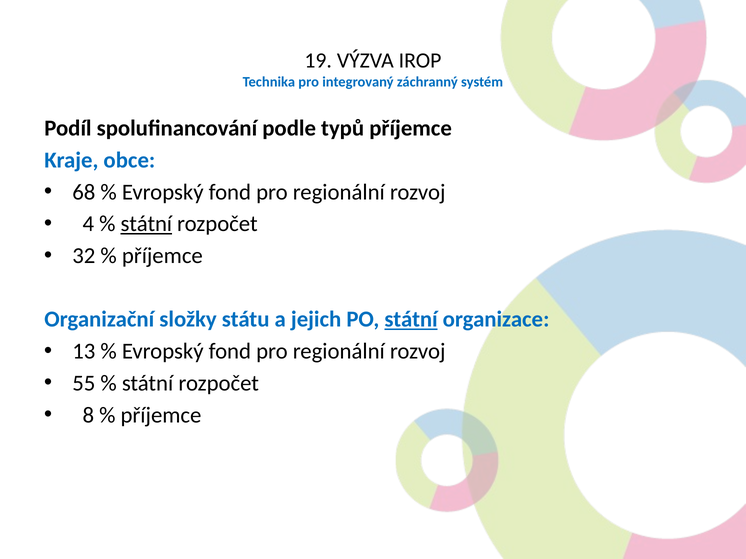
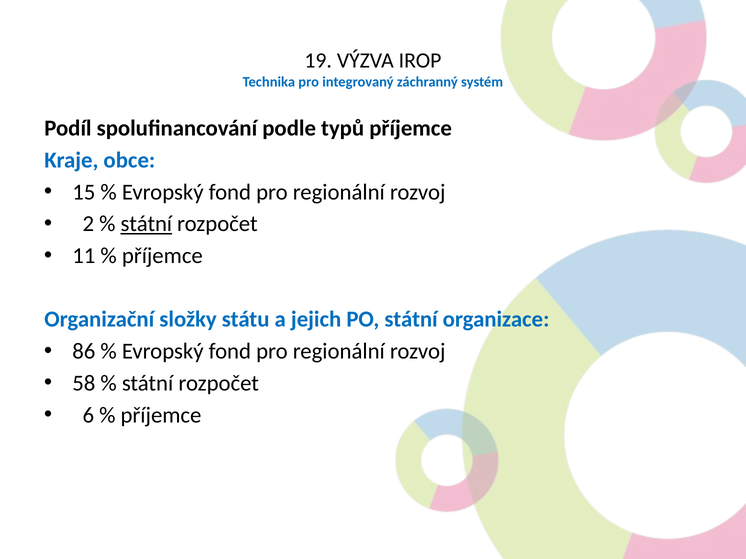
68: 68 -> 15 (84, 192)
4: 4 -> 2 (88, 224)
32: 32 -> 11 (84, 256)
státní underline: present -> none (411, 320)
13: 13 -> 86 (84, 352)
55: 55 -> 58 (84, 384)
8: 8 -> 6 (88, 415)
